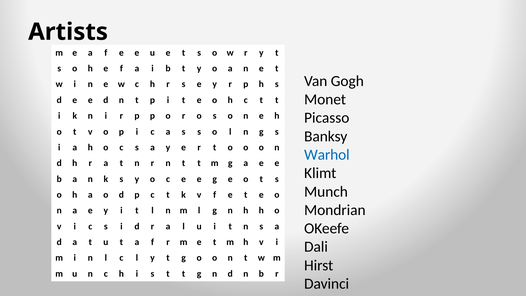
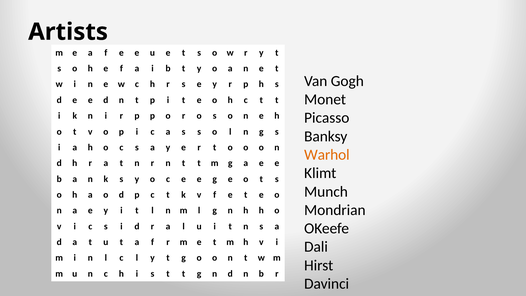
Warhol colour: blue -> orange (327, 155)
